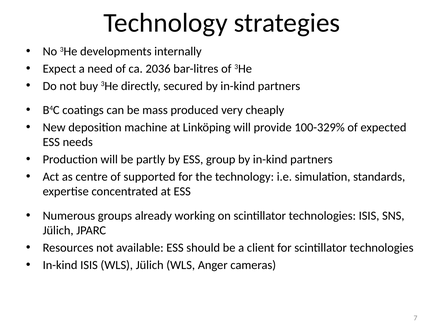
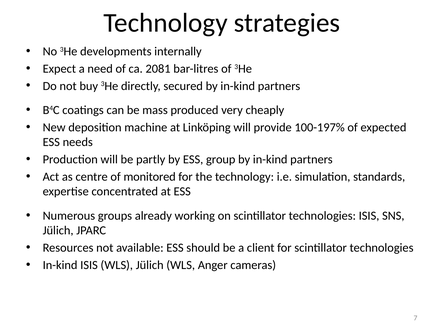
2036: 2036 -> 2081 (158, 69)
100-329%: 100-329% -> 100-197% (320, 127)
supported: supported -> monitored (150, 177)
